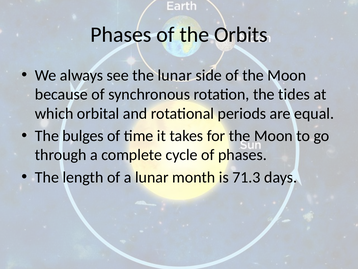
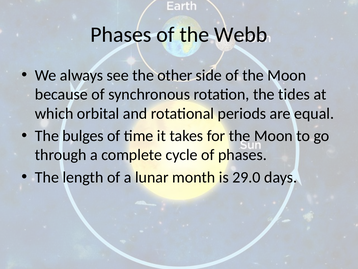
Orbits: Orbits -> Webb (241, 35)
the lunar: lunar -> other (175, 75)
71.3: 71.3 -> 29.0 (246, 177)
